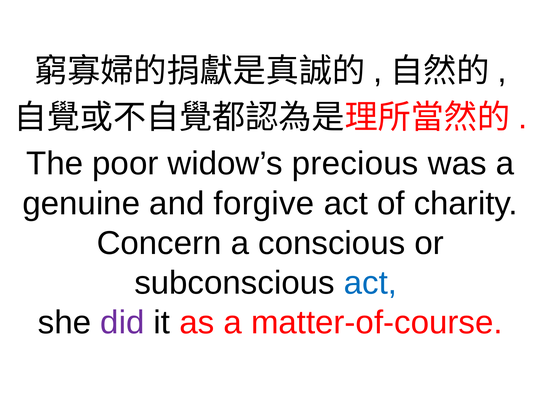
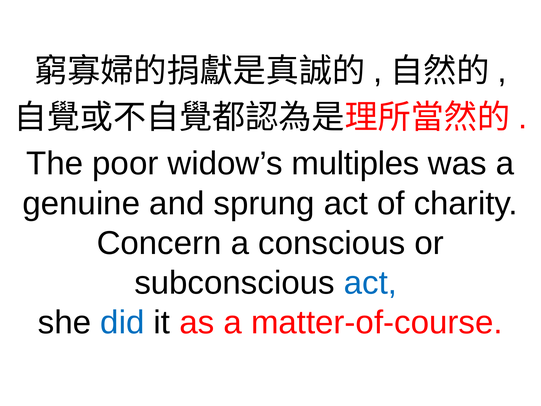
precious: precious -> multiples (356, 164)
forgive: forgive -> sprung (264, 203)
did colour: purple -> blue (122, 322)
